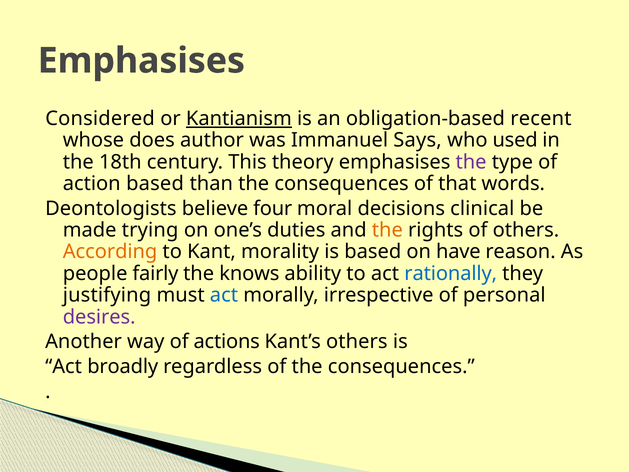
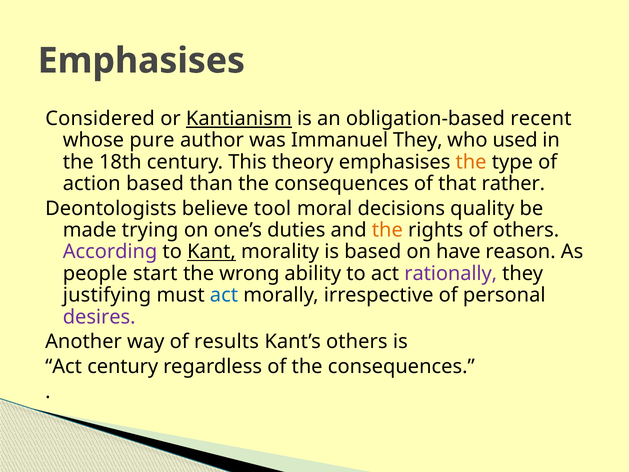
does: does -> pure (152, 140)
Immanuel Says: Says -> They (418, 140)
the colour: purple -> orange (471, 162)
words: words -> rather (513, 184)
four: four -> tool (273, 208)
clinical: clinical -> quality (482, 208)
According colour: orange -> purple (110, 252)
Kant underline: none -> present (212, 252)
fairly: fairly -> start (155, 273)
knows: knows -> wrong (249, 273)
rationally colour: blue -> purple (451, 273)
actions: actions -> results (227, 342)
Act broadly: broadly -> century (123, 366)
